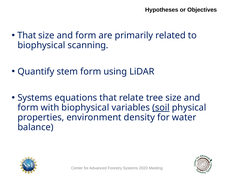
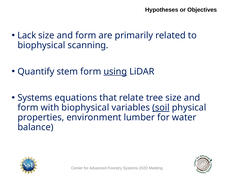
That: That -> Lack (27, 35)
using underline: none -> present (115, 71)
density: density -> lumber (139, 117)
